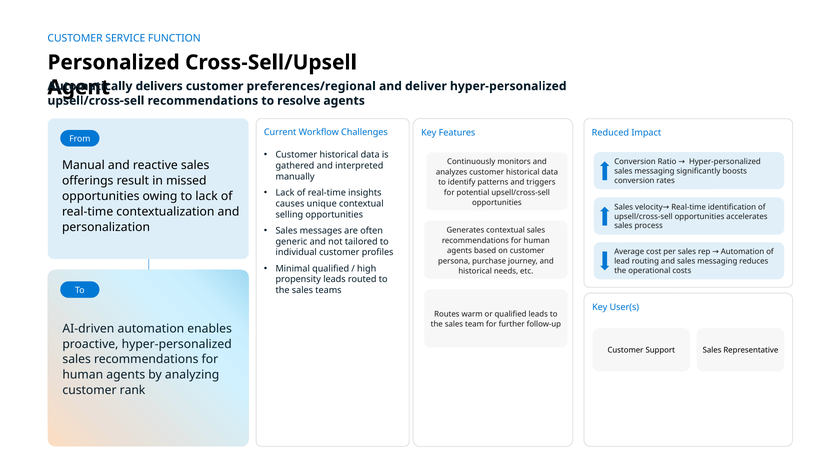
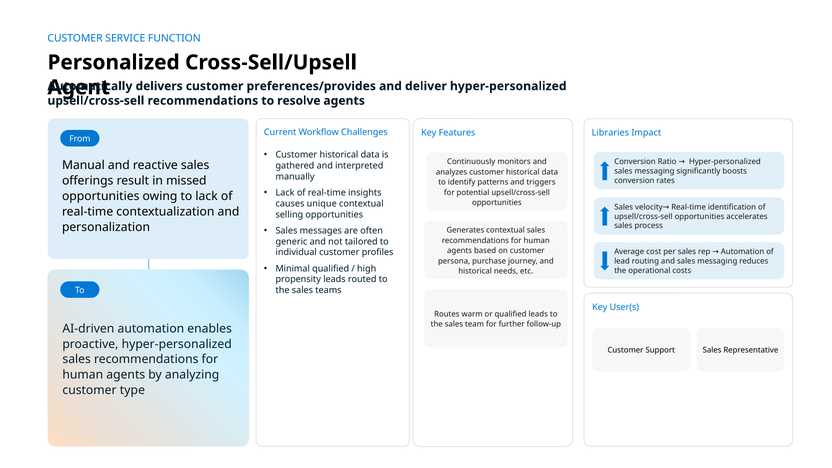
preferences/regional: preferences/regional -> preferences/provides (311, 86)
Reduced: Reduced -> Libraries (610, 133)
rank: rank -> type (132, 390)
